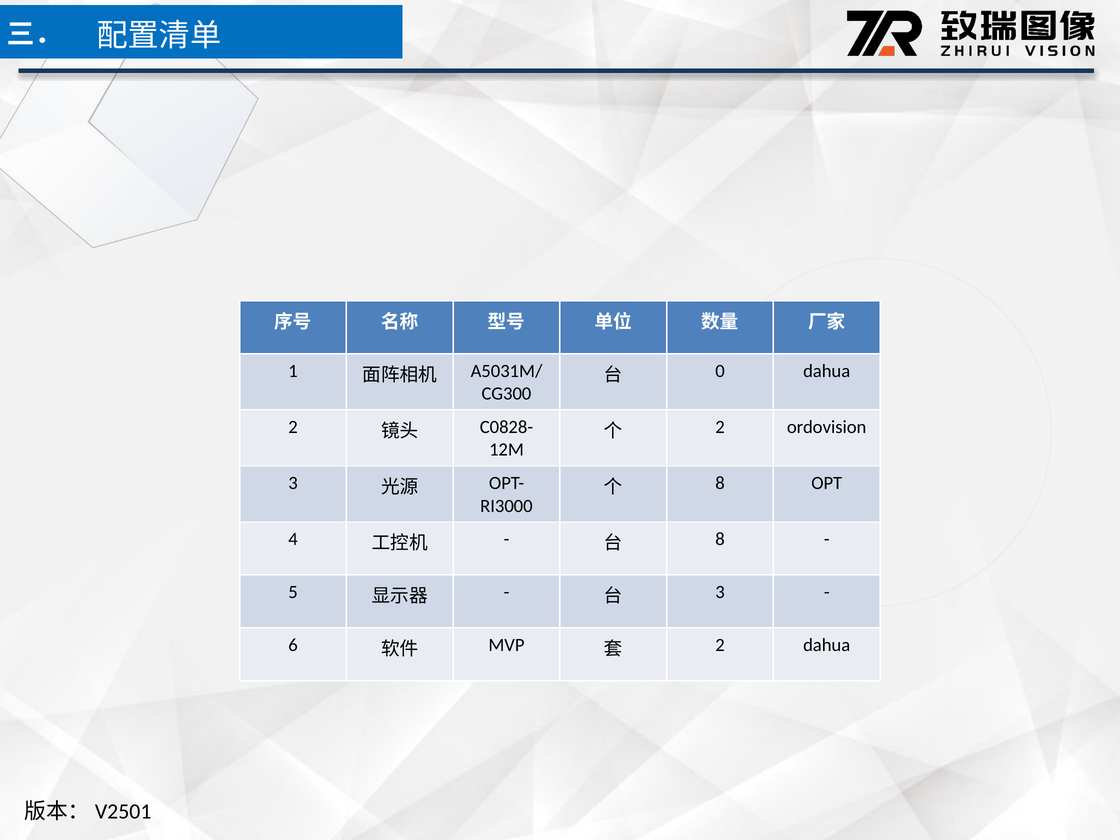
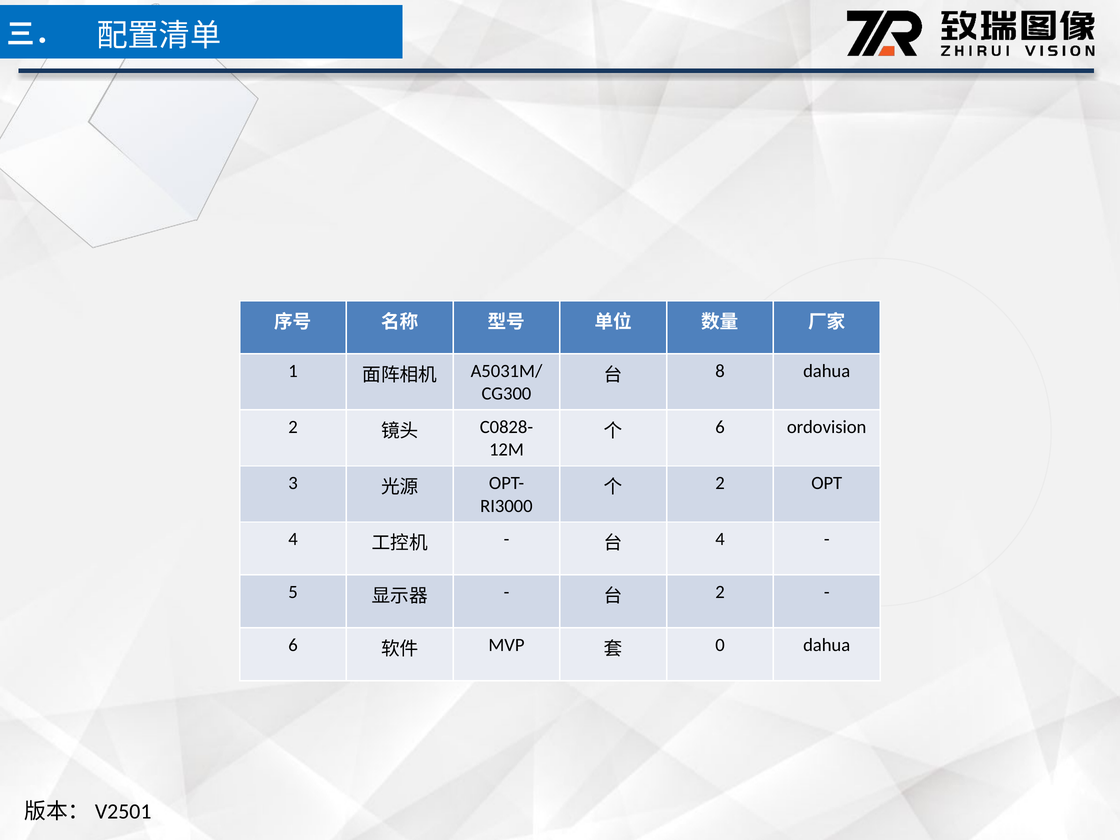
0: 0 -> 8 (720, 371)
2: 2 -> 6 (720, 427)
8: 8 -> 2 (720, 483)
8: 8 -> 4 (720, 539)
3: 3 -> 2 (720, 592)
2: 2 -> 0 (720, 645)
